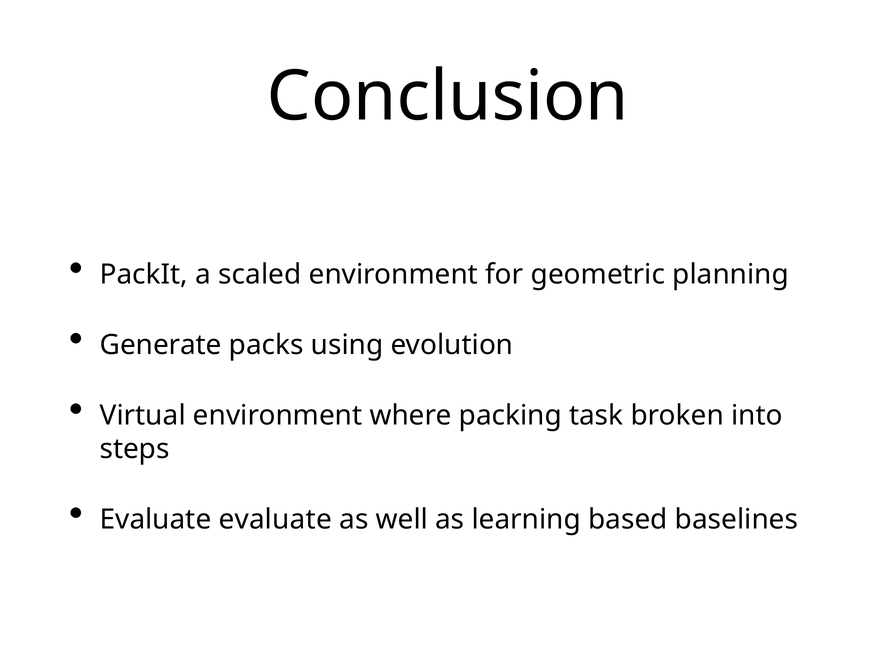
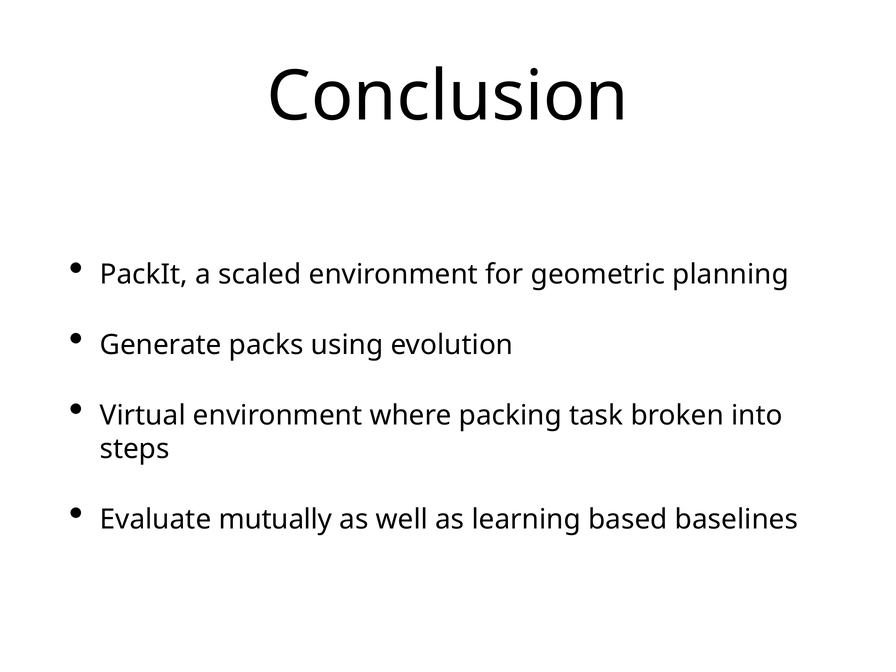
Evaluate evaluate: evaluate -> mutually (275, 519)
